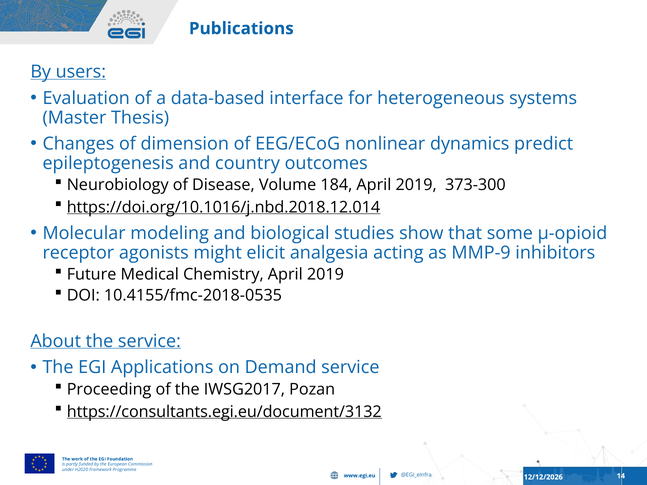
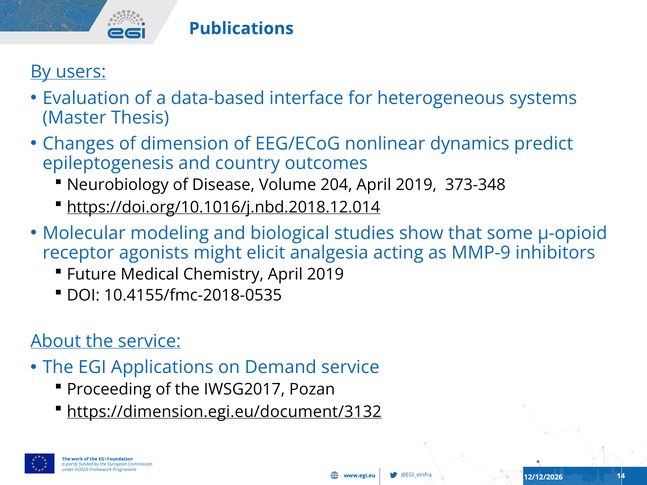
184: 184 -> 204 (336, 185)
373-300: 373-300 -> 373-348 (475, 185)
https://consultants.egi.eu/document/3132: https://consultants.egi.eu/document/3132 -> https://dimension.egi.eu/document/3132 (224, 412)
